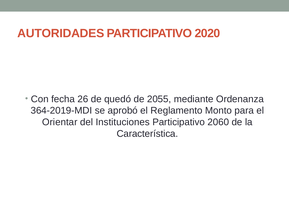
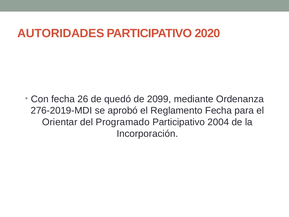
2055: 2055 -> 2099 (159, 99)
364-2019-MDI: 364-2019-MDI -> 276-2019-MDI (61, 110)
Reglamento Monto: Monto -> Fecha (219, 110)
Instituciones: Instituciones -> Programado (123, 122)
2060: 2060 -> 2004 (218, 122)
Característica: Característica -> Incorporación (147, 134)
